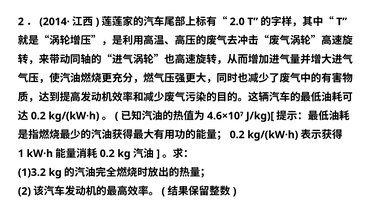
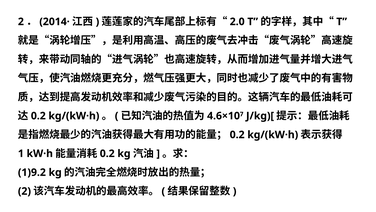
1)3.2: 1)3.2 -> 1)9.2 (32, 172)
